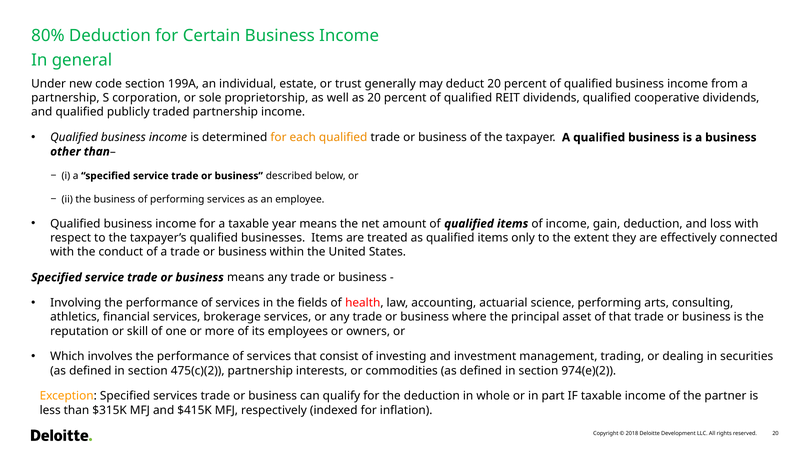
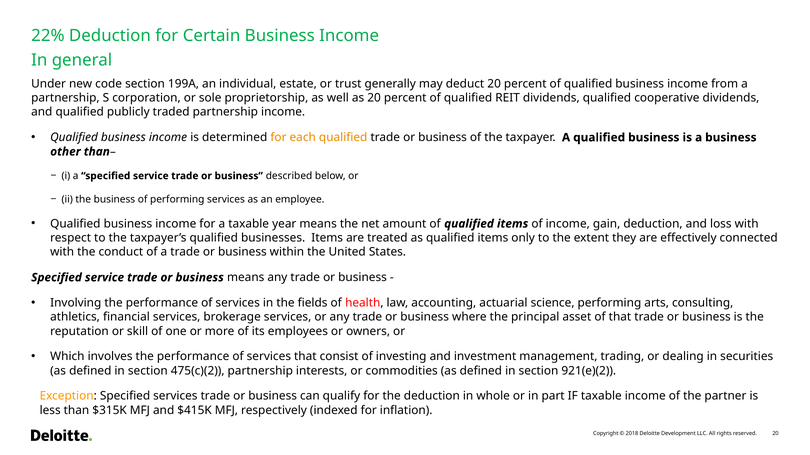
80%: 80% -> 22% (48, 36)
974(e)(2: 974(e)(2 -> 921(e)(2 (589, 371)
